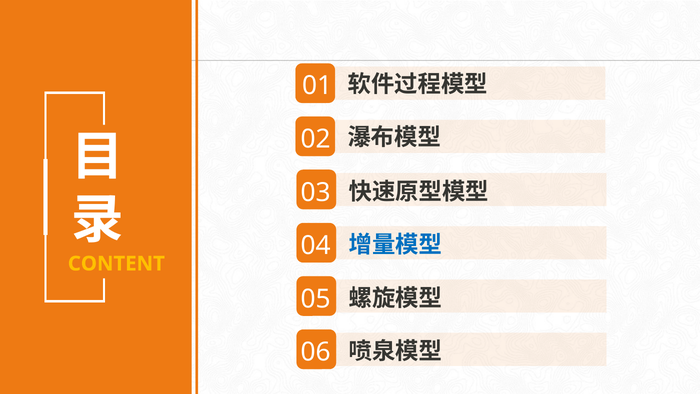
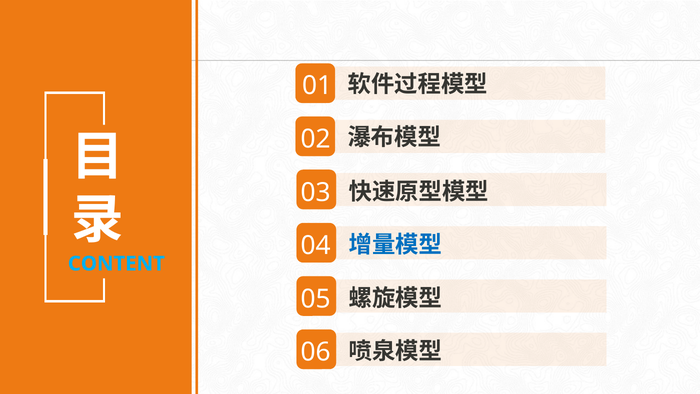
CONTENT colour: yellow -> light blue (116, 264)
